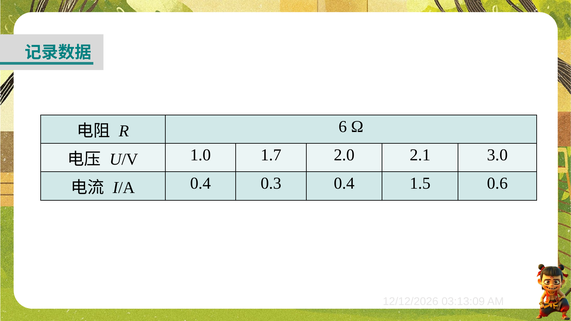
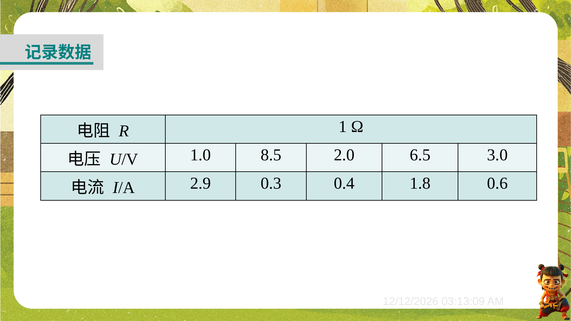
6: 6 -> 1 (343, 127)
1.7: 1.7 -> 8.5 (271, 155)
2.1: 2.1 -> 6.5 (420, 155)
I/A 0.4: 0.4 -> 2.9 (200, 183)
1.5: 1.5 -> 1.8 (420, 183)
